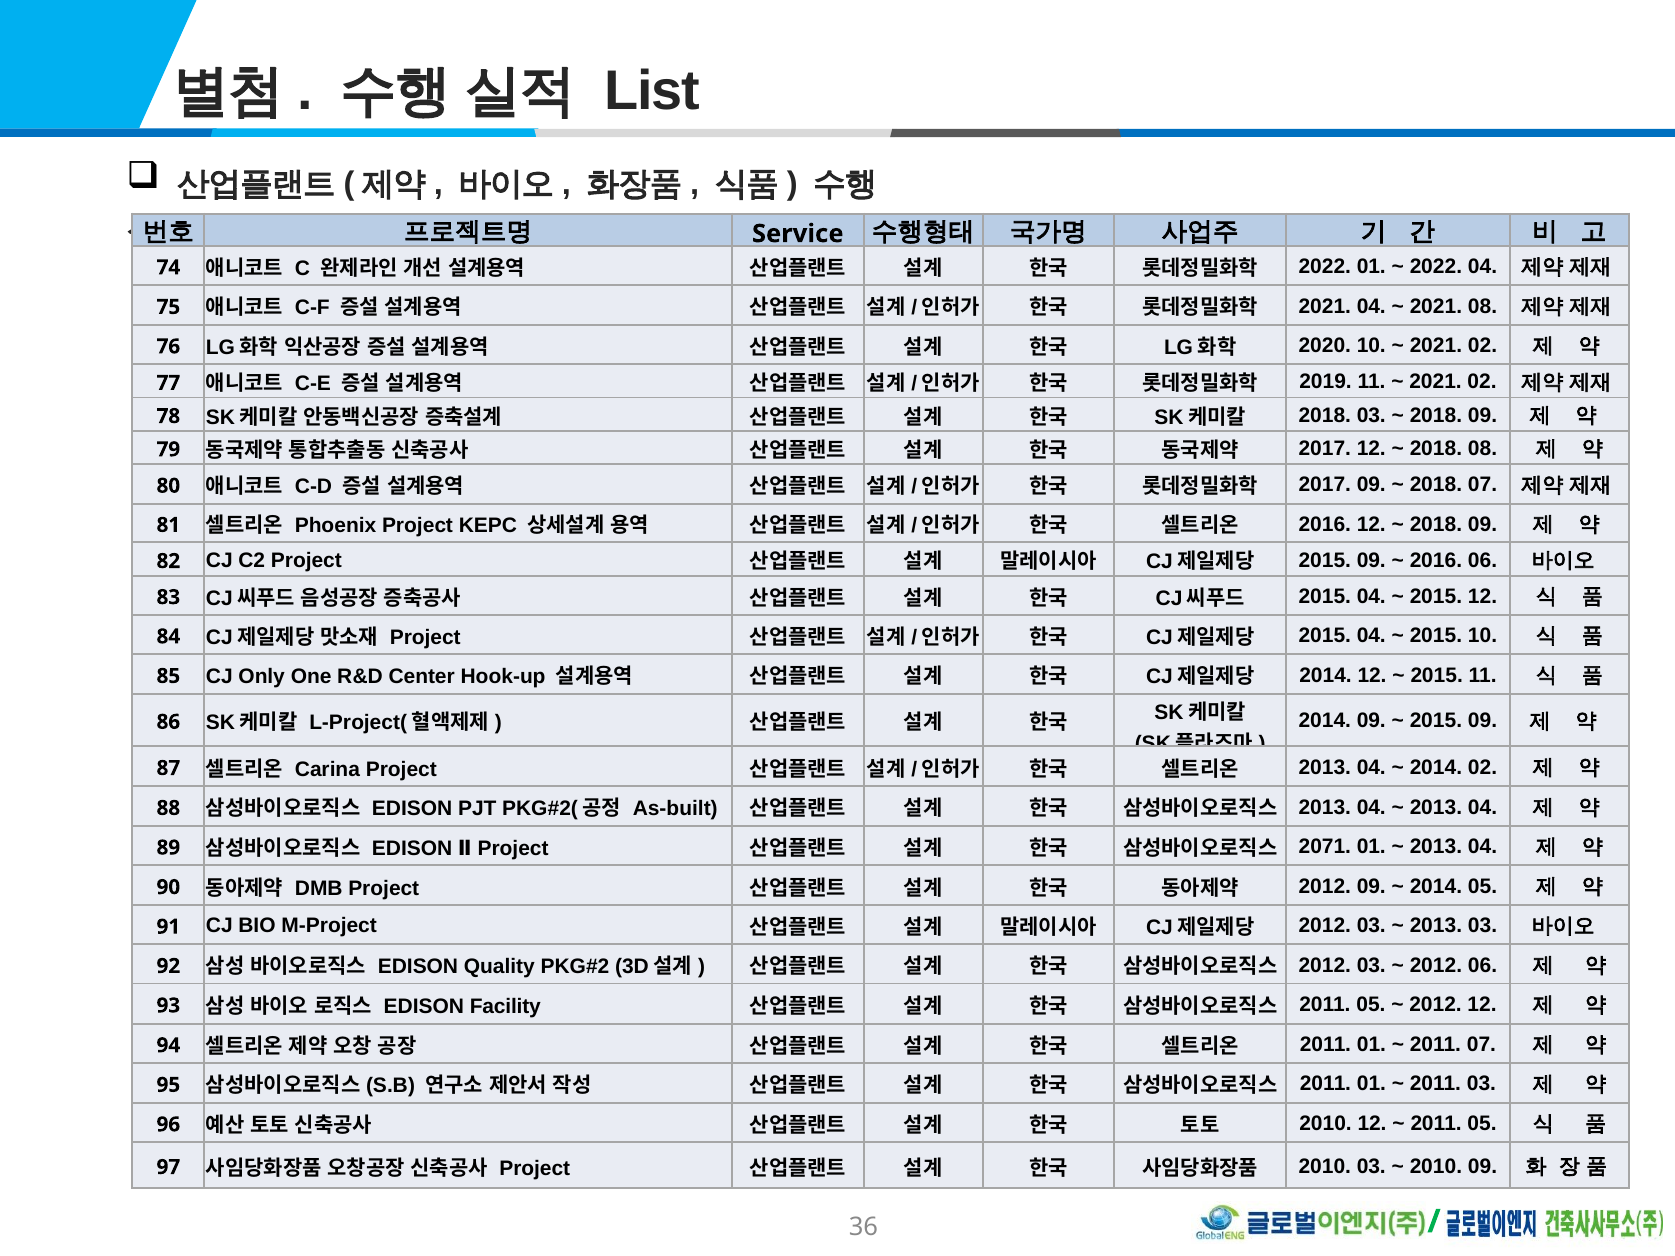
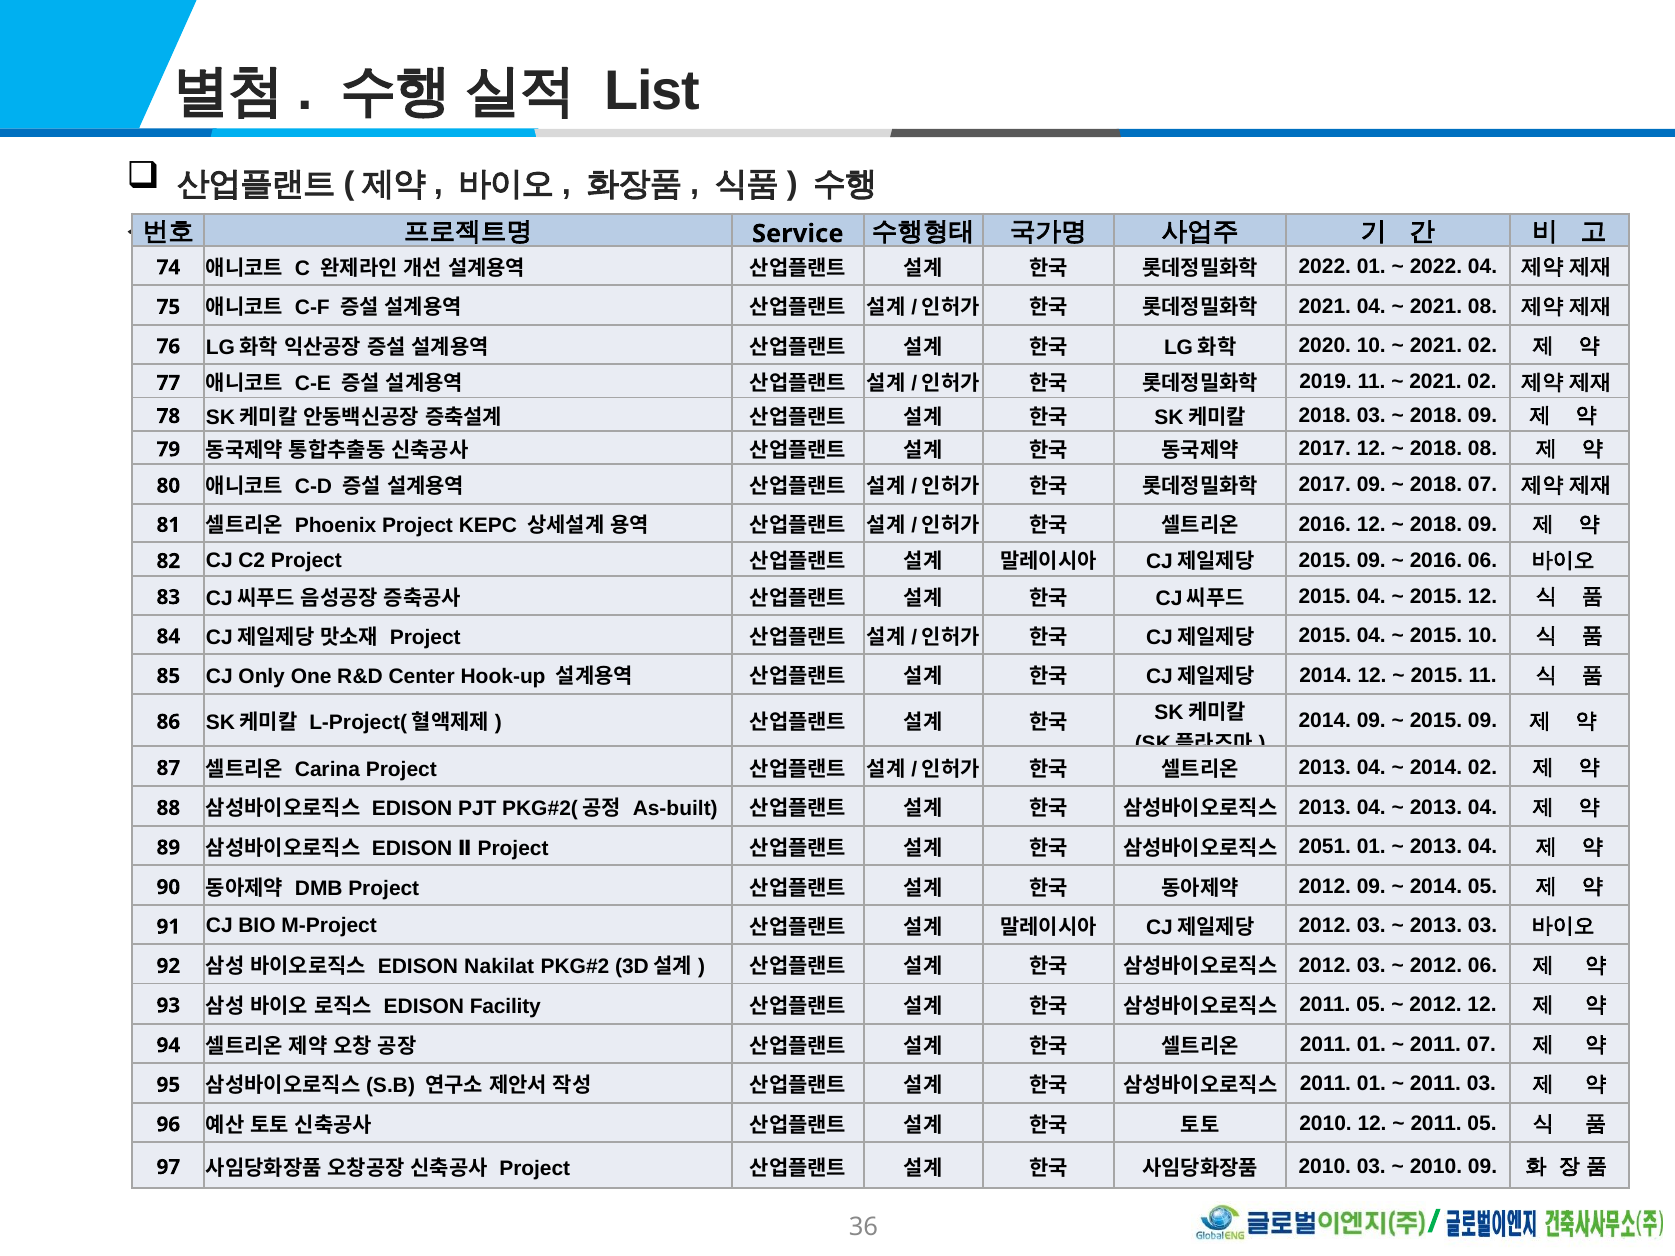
2071: 2071 -> 2051 (1325, 847)
Quality: Quality -> Nakilat (499, 967)
